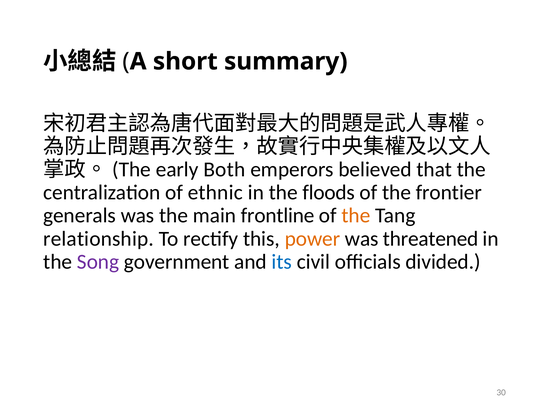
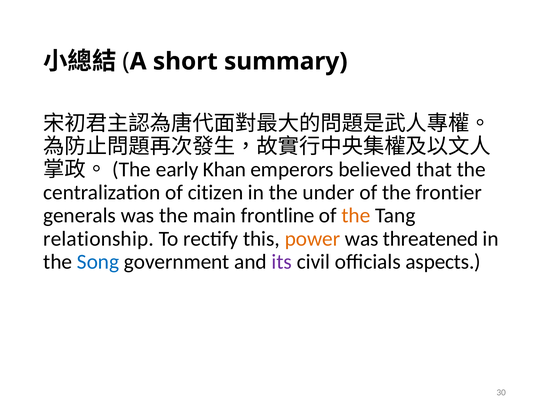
Both: Both -> Khan (225, 170)
ethnic: ethnic -> citizen (215, 193)
floods: floods -> under (329, 193)
Song colour: purple -> blue (98, 262)
its colour: blue -> purple (282, 262)
divided: divided -> aspects (443, 262)
